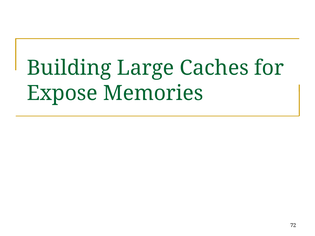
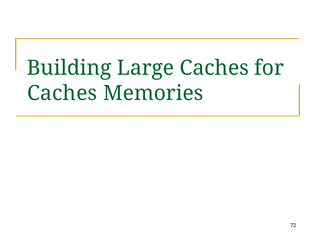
Expose: Expose -> Caches (62, 93)
